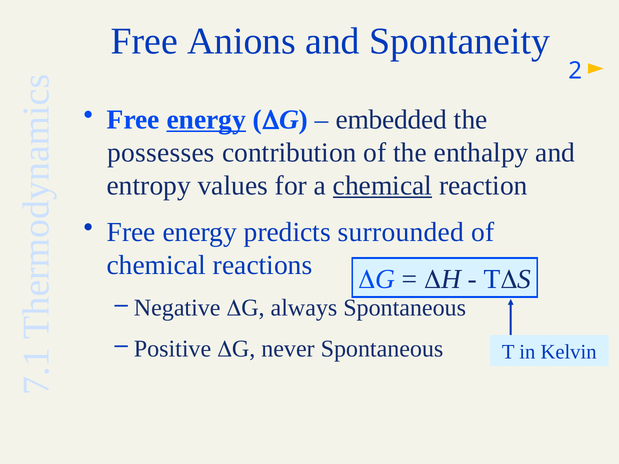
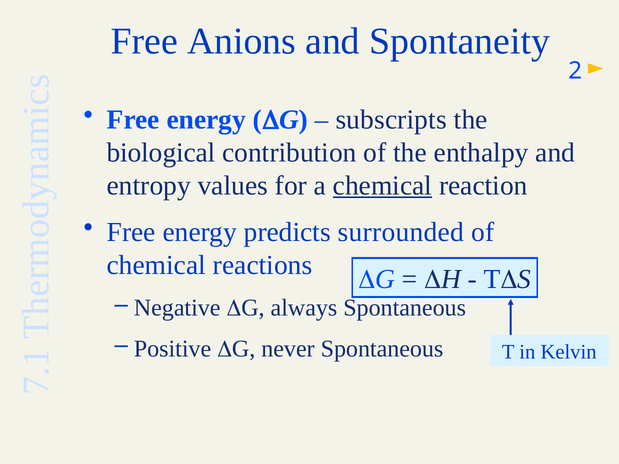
energy underline: present -> none (206, 120)
embedded: embedded -> subscripts (391, 120)
possesses: possesses -> biological (161, 153)
